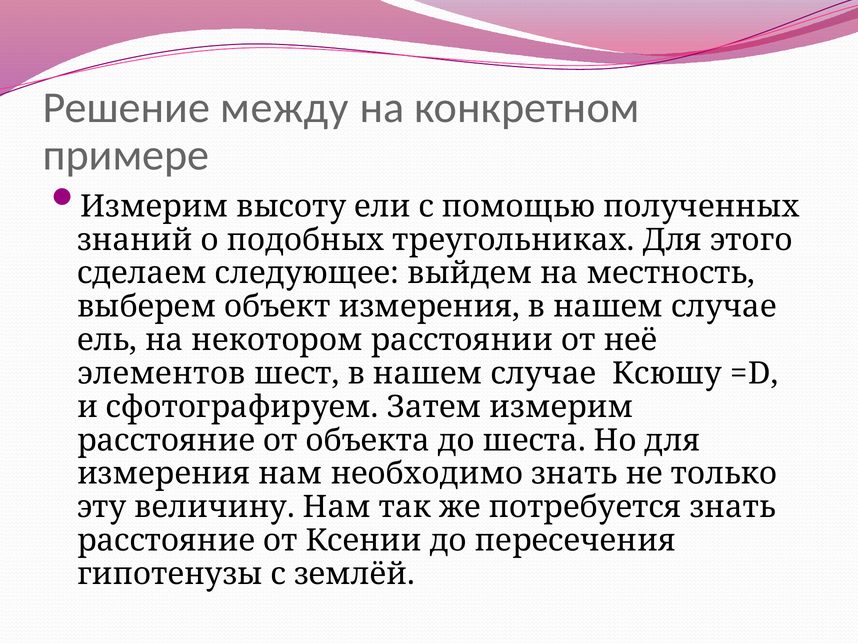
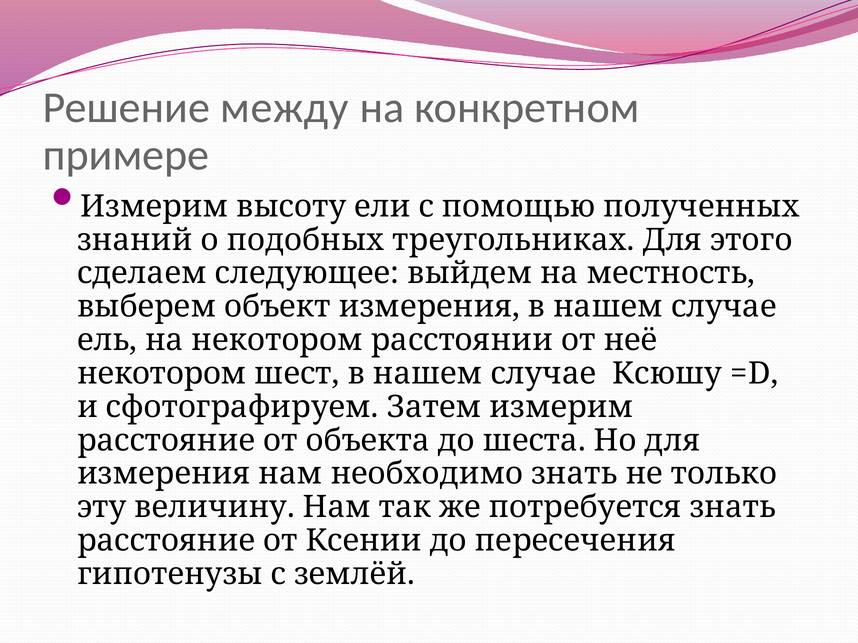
элементов: элементов -> некотором (162, 374)
